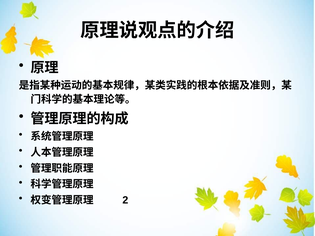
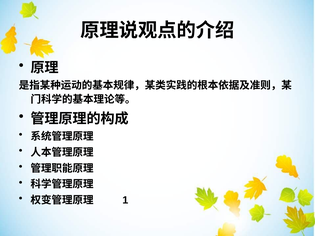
2: 2 -> 1 (125, 200)
